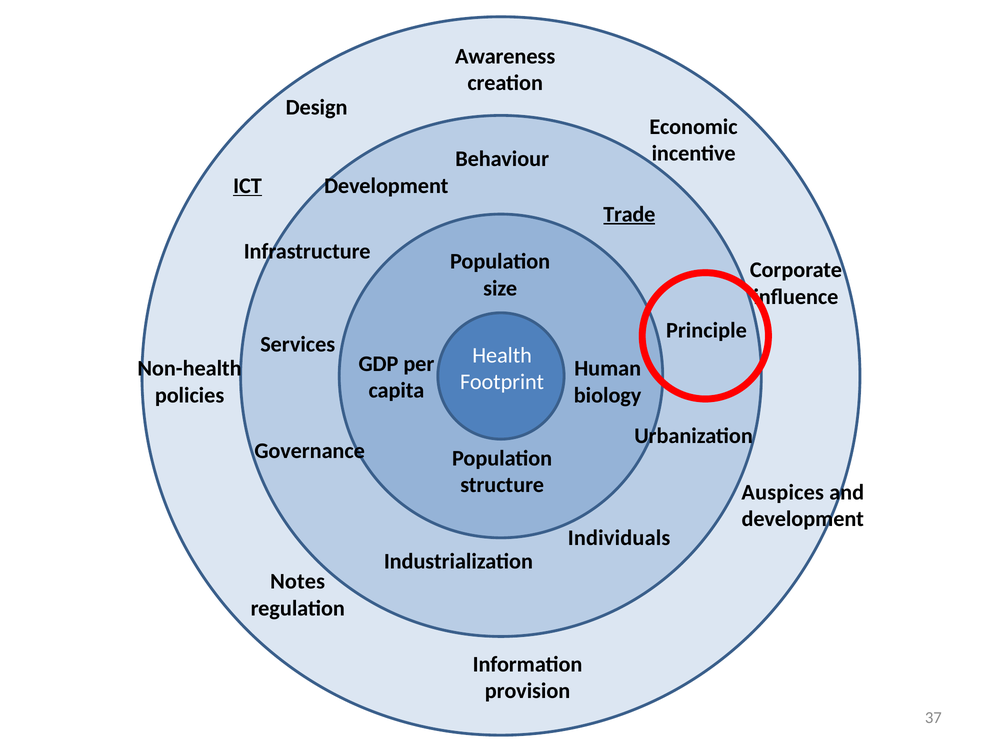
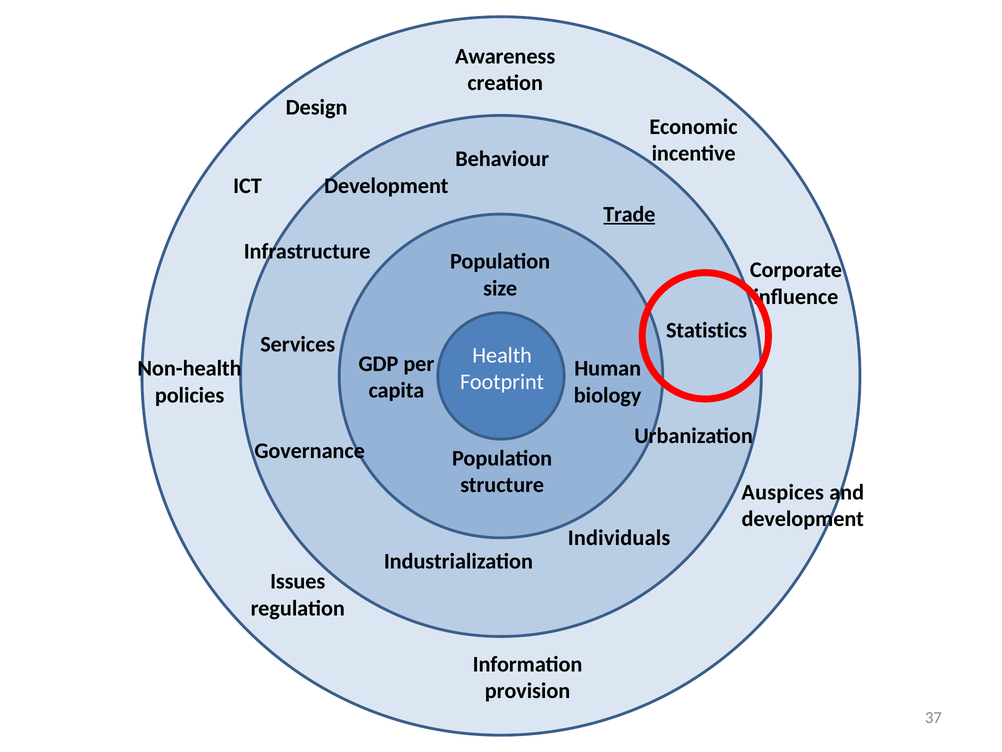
ICT underline: present -> none (248, 186)
Principle: Principle -> Statistics (707, 330)
Notes: Notes -> Issues (298, 581)
